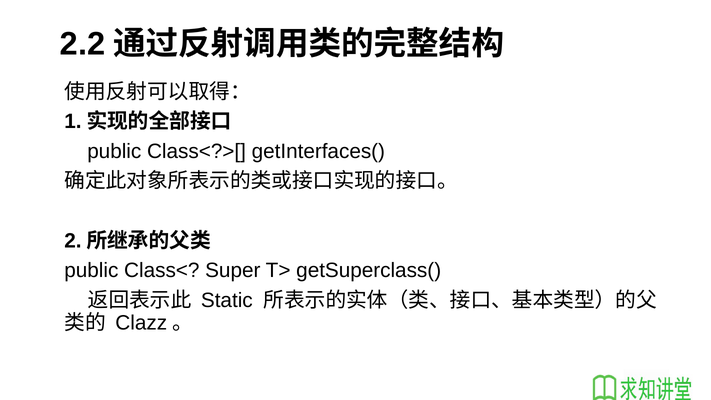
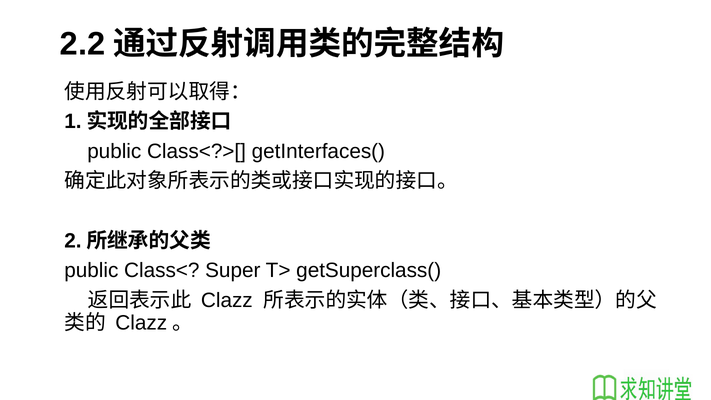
Static: Static -> Clazz (227, 300)
